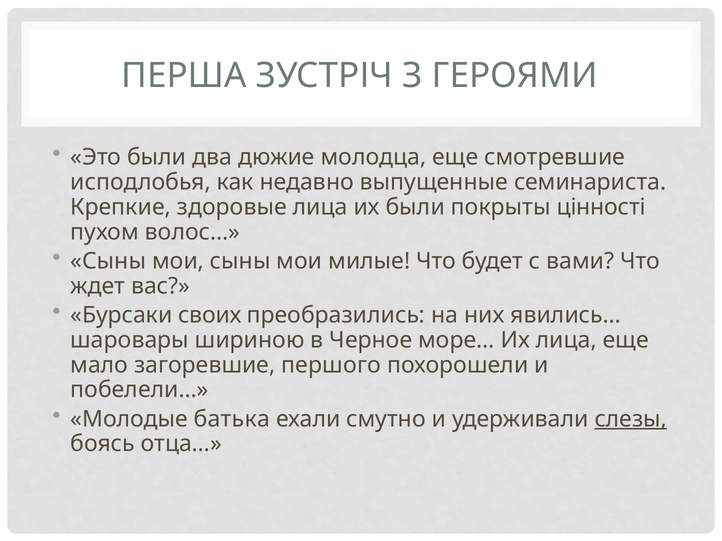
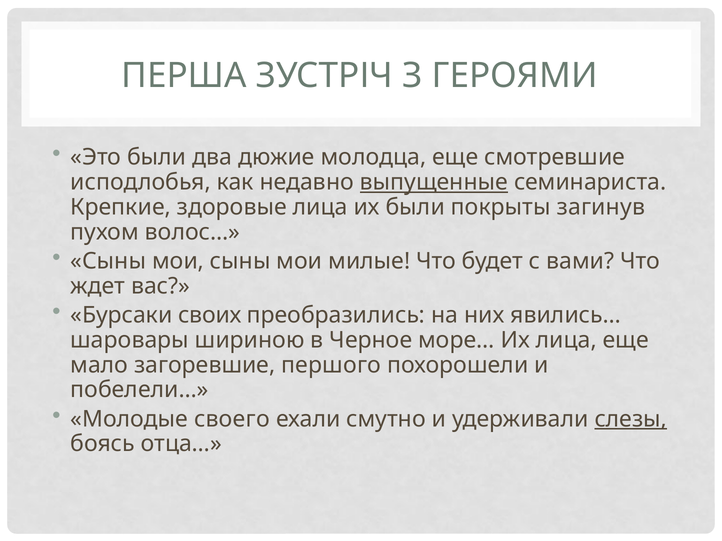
выпущенные underline: none -> present (434, 182)
цінності: цінності -> загинув (601, 207)
батька: батька -> своего (232, 419)
